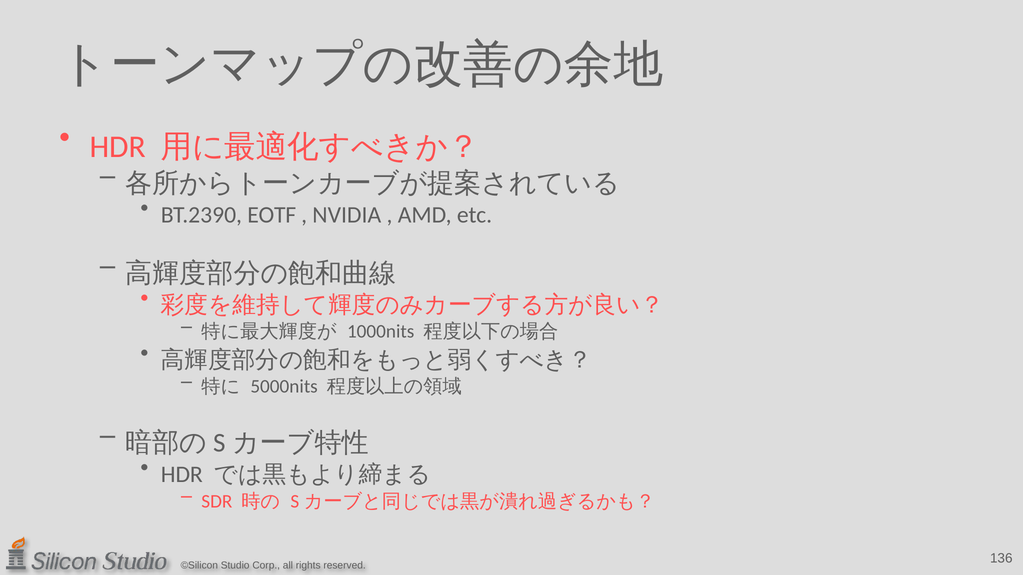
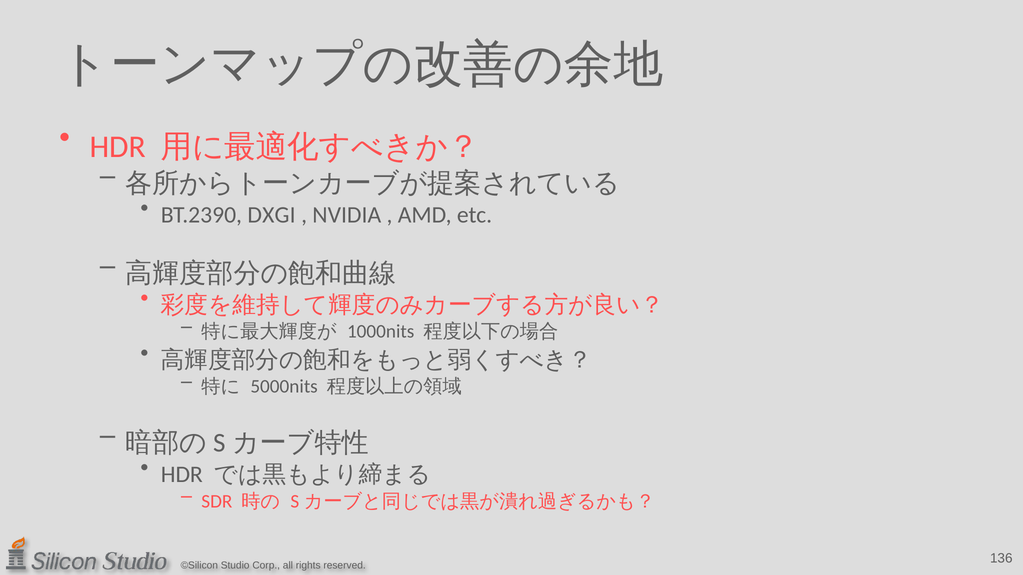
EOTF: EOTF -> DXGI (272, 215)
